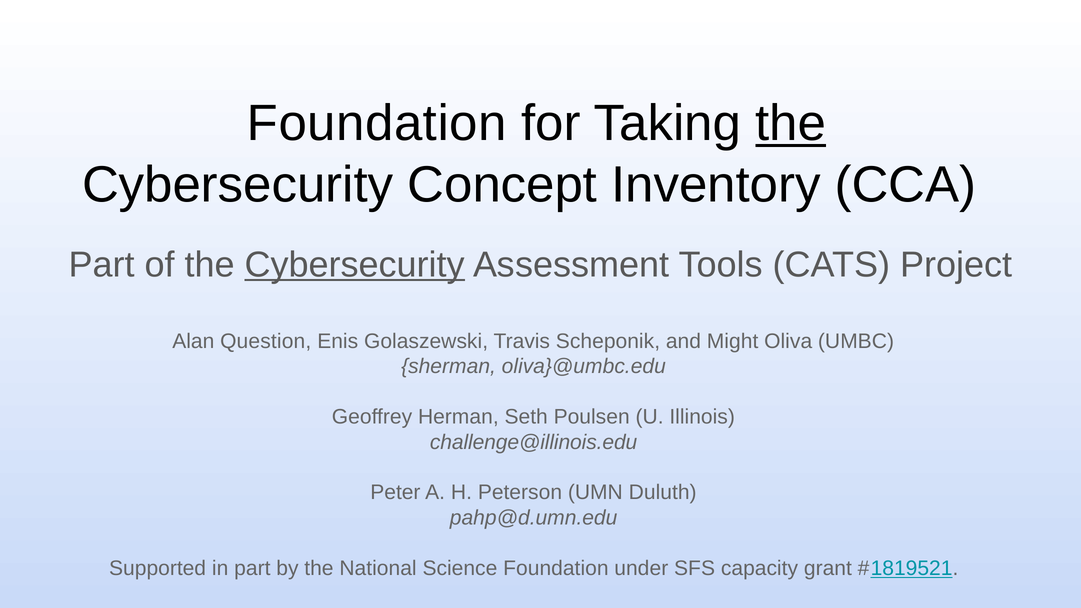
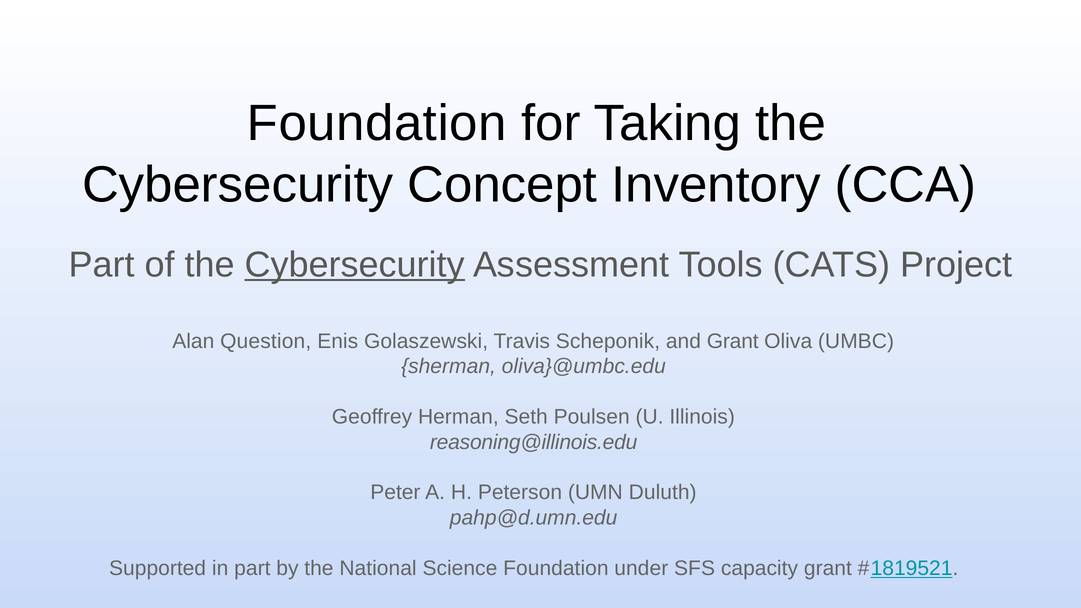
the underline: present -> none (791, 124)
and Might: Might -> Grant (733, 341)
challenge@illinois.edu: challenge@illinois.edu -> reasoning@illinois.edu (534, 442)
